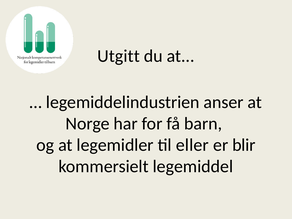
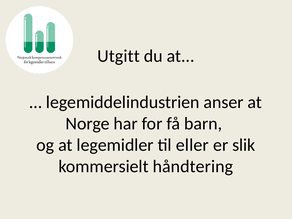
blir: blir -> slik (244, 145)
legemiddel: legemiddel -> håndtering (193, 166)
